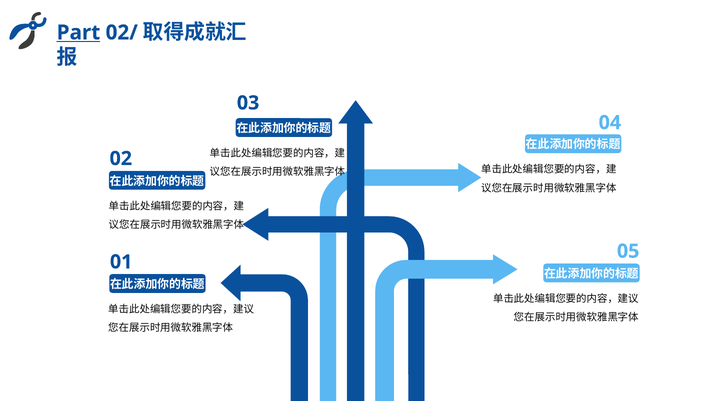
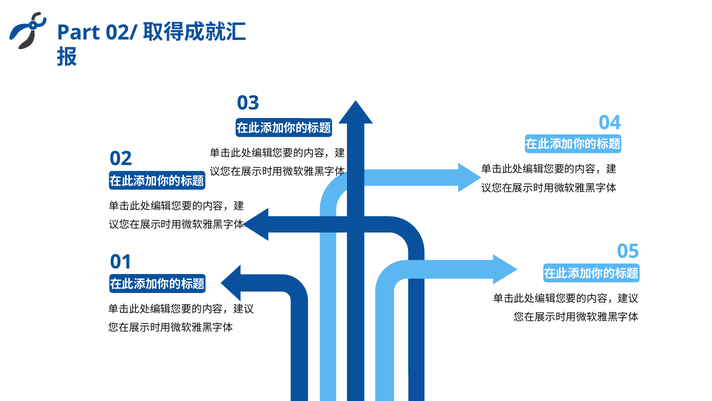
Part underline: present -> none (78, 33)
